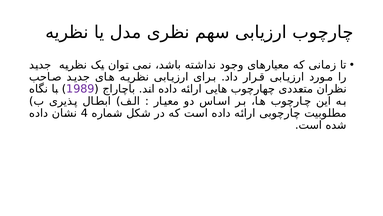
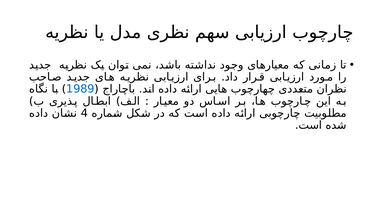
1989 colour: purple -> blue (80, 89)
